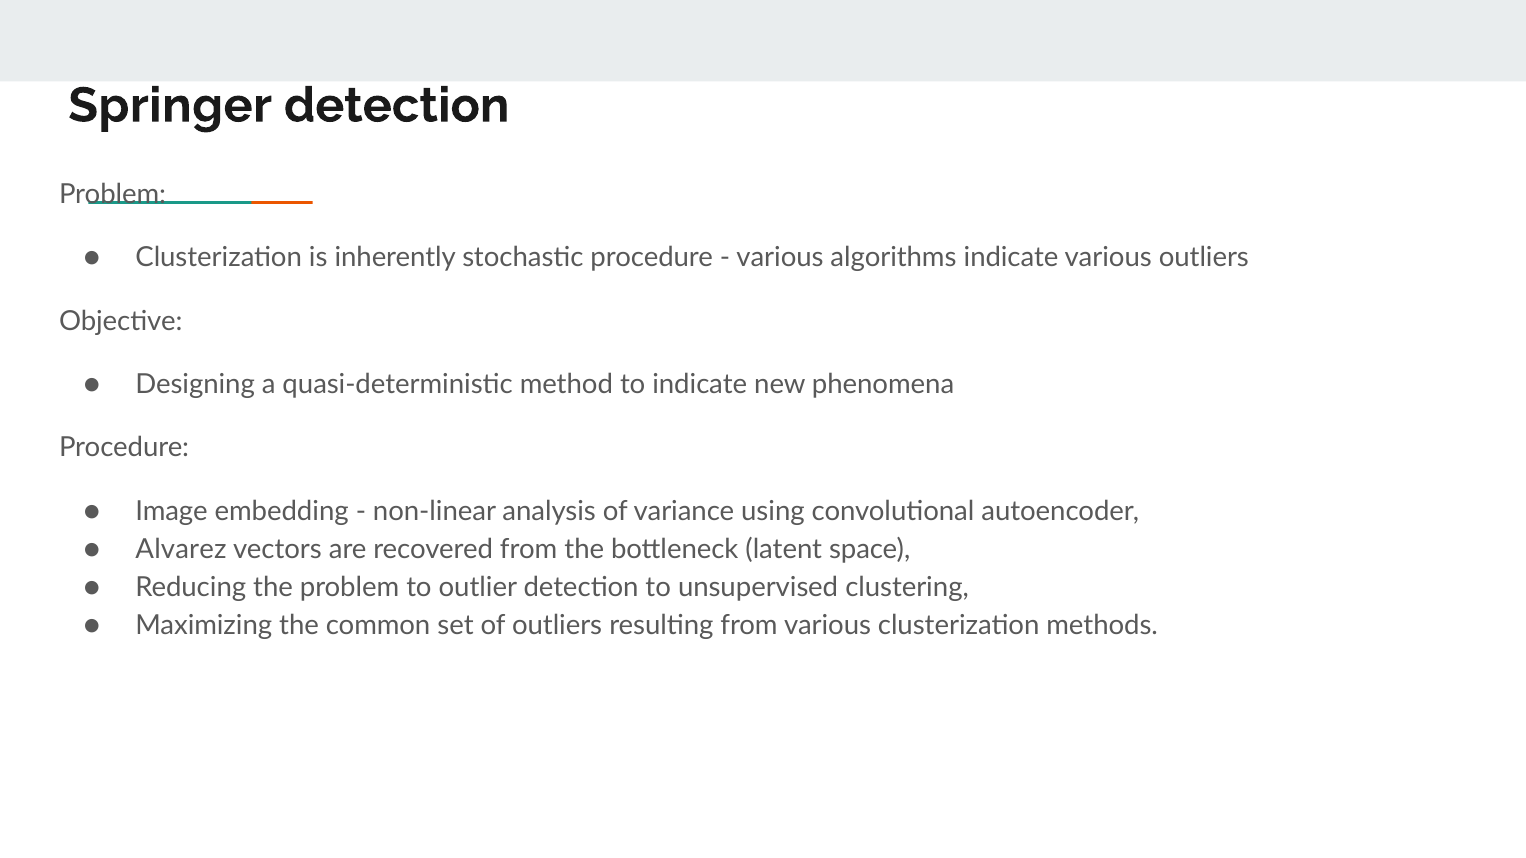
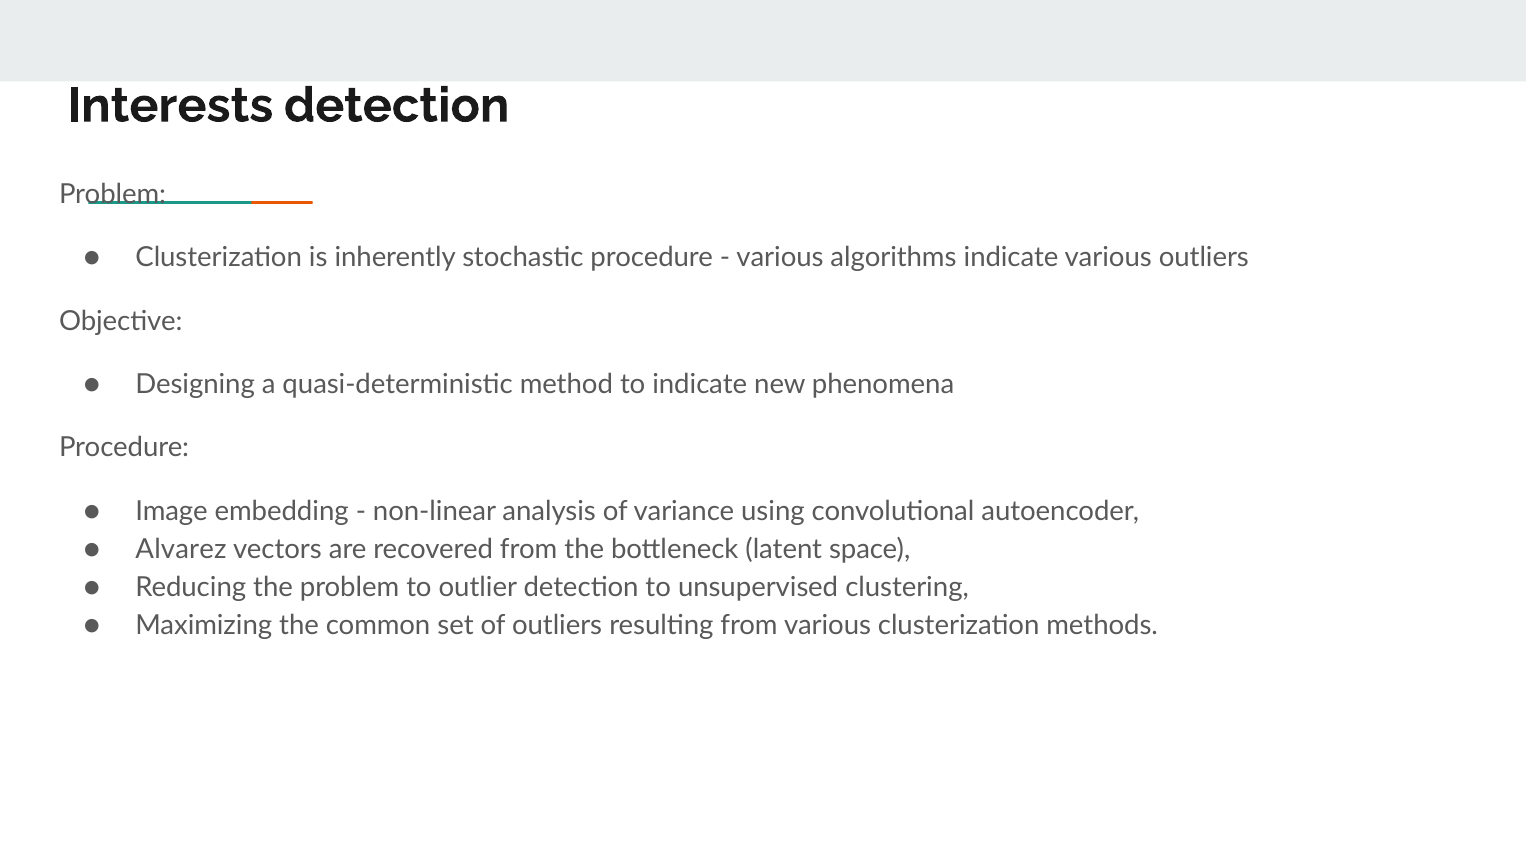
Springer: Springer -> Interests (170, 106)
